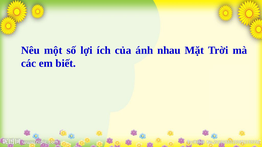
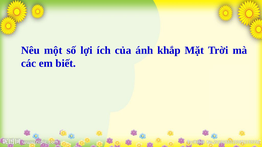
nhau: nhau -> khắp (169, 50)
